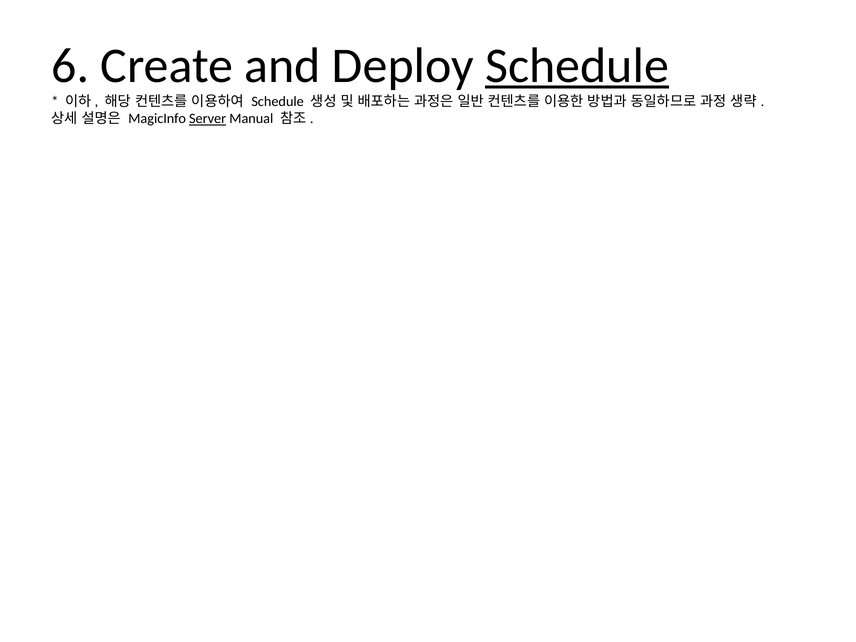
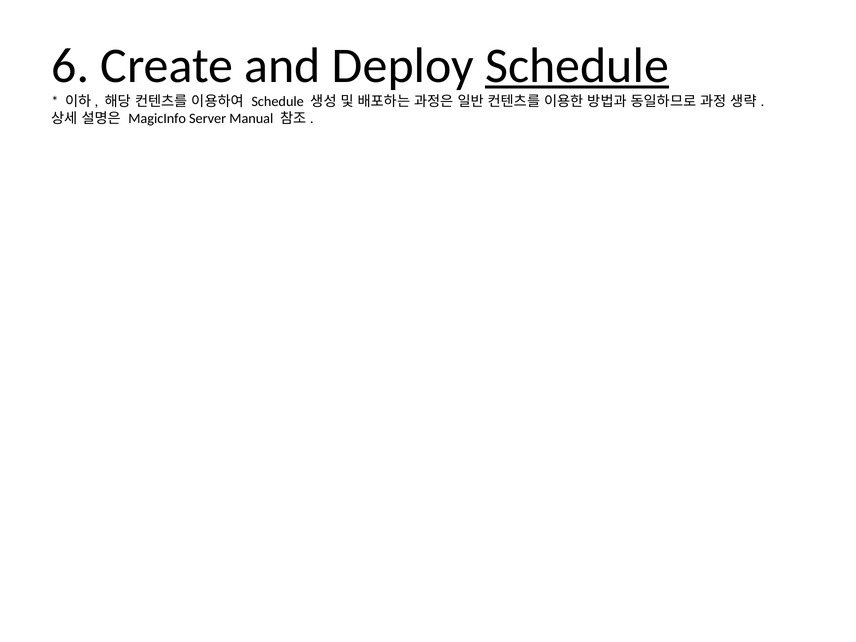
Server underline: present -> none (208, 119)
